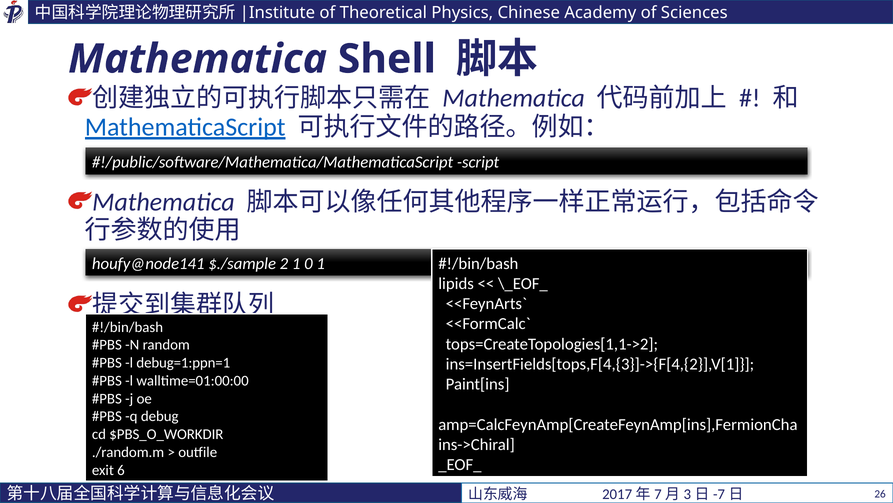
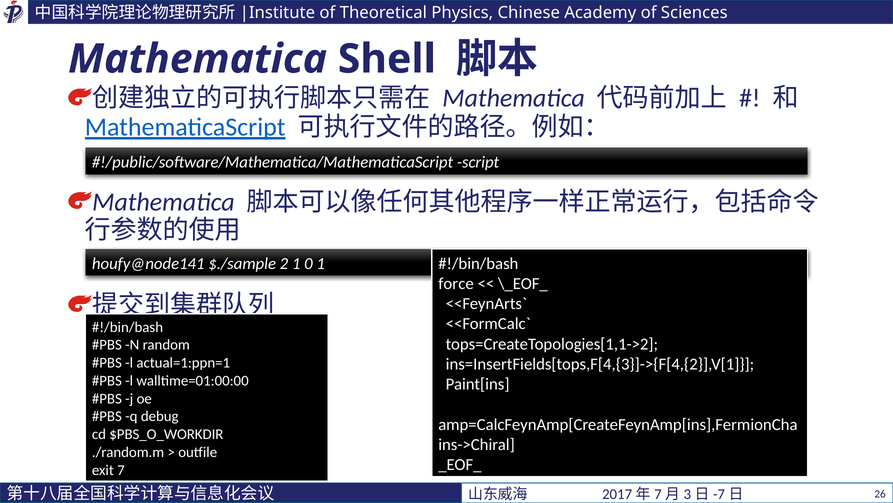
lipids: lipids -> force (456, 283)
debug=1:ppn=1: debug=1:ppn=1 -> actual=1:ppn=1 (183, 362)
6: 6 -> 7 (121, 470)
